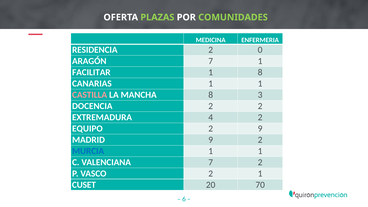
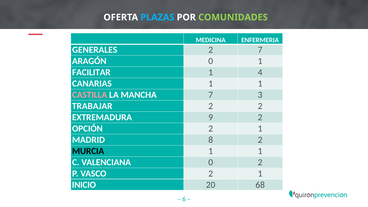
PLAZAS colour: light green -> light blue (157, 17)
RESIDENCIA: RESIDENCIA -> GENERALES (95, 50)
2 0: 0 -> 7 (260, 50)
ARAGÓN 7: 7 -> 0 (211, 61)
1 8: 8 -> 4 (260, 72)
MANCHA 8: 8 -> 7 (211, 95)
DOCENCIA: DOCENCIA -> TRABAJAR (92, 106)
4: 4 -> 9 (211, 117)
EQUIPO: EQUIPO -> OPCIÓN (87, 129)
9: 9 -> 1 (260, 129)
MADRID 9: 9 -> 8 (211, 140)
MURCIA colour: blue -> black (88, 151)
VALENCIANA 7: 7 -> 0 (211, 162)
CUSET: CUSET -> INICIO (84, 185)
70: 70 -> 68 (260, 185)
